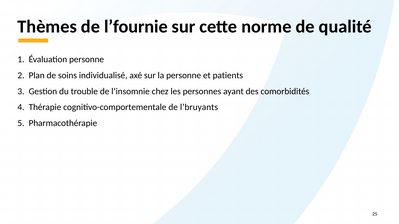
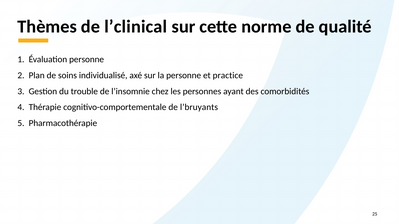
l’fournie: l’fournie -> l’clinical (136, 27)
patients: patients -> practice (228, 76)
